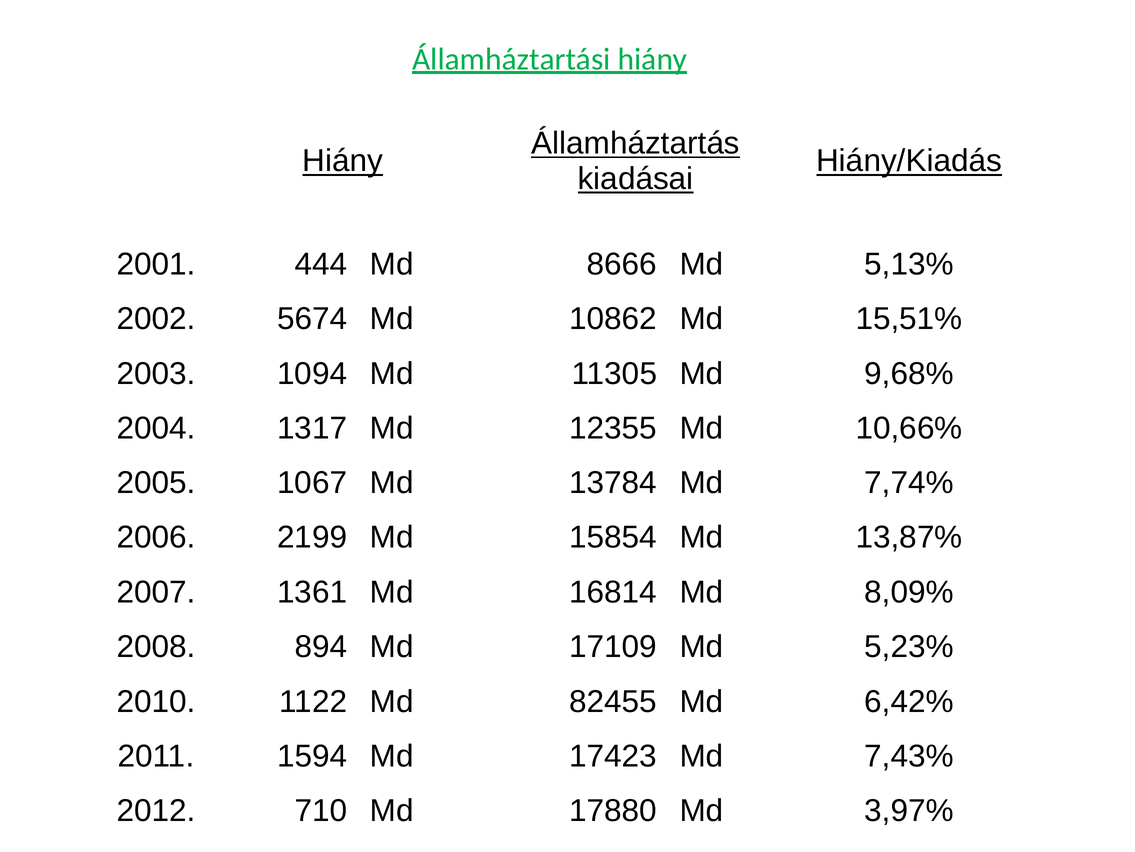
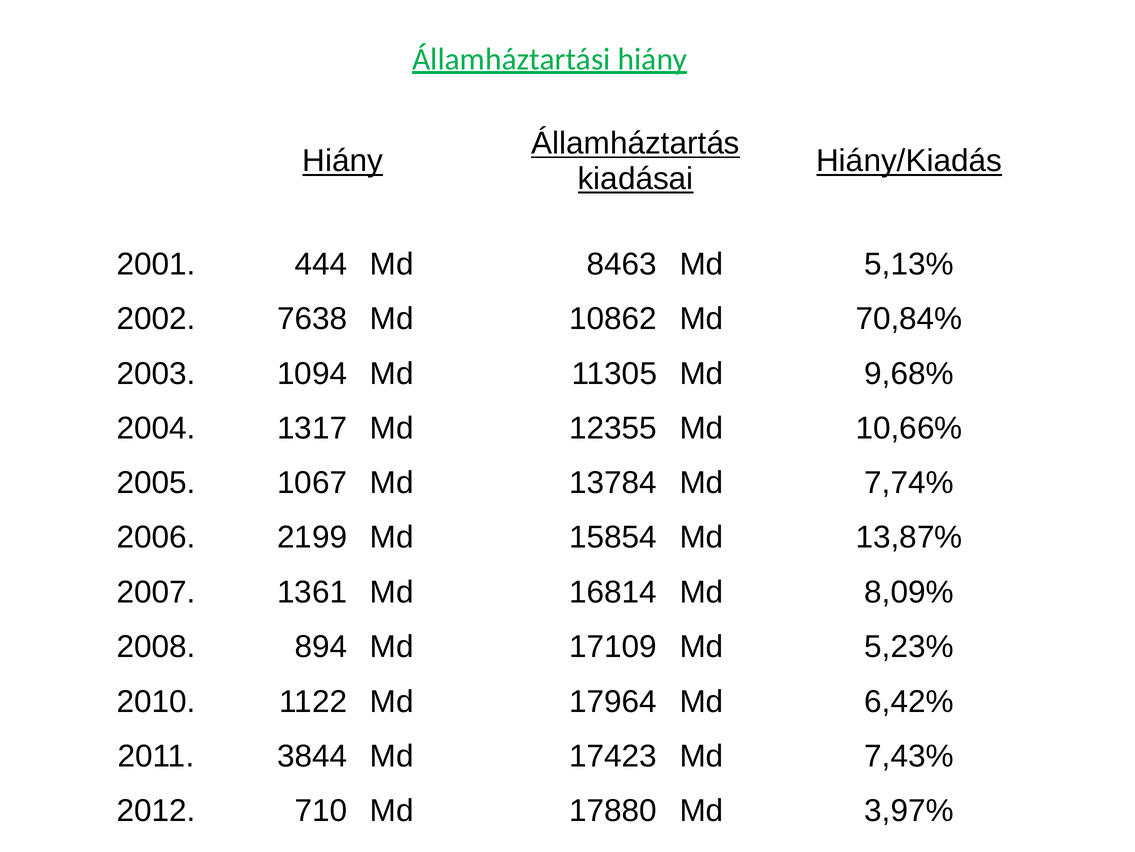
8666: 8666 -> 8463 (622, 264)
5674: 5674 -> 7638 (312, 319)
15,51%: 15,51% -> 70,84% (909, 319)
82455: 82455 -> 17964 (613, 701)
1594: 1594 -> 3844 (312, 756)
